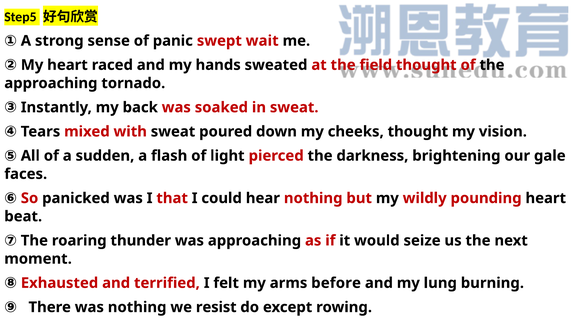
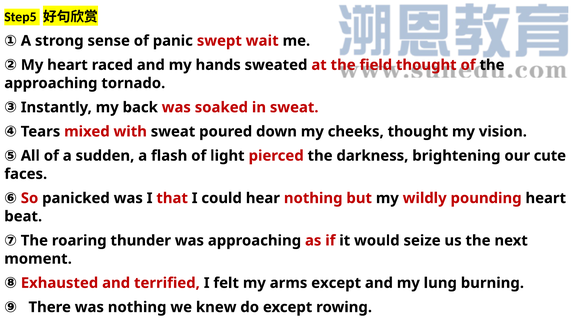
gale: gale -> cute (550, 156)
arms before: before -> except (336, 283)
resist: resist -> knew (216, 307)
